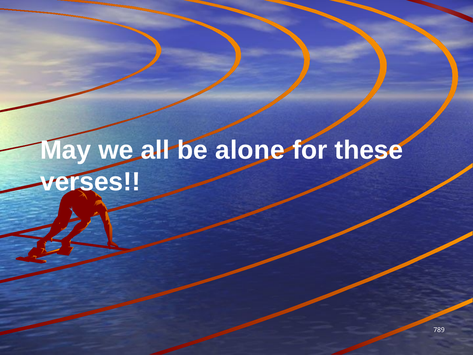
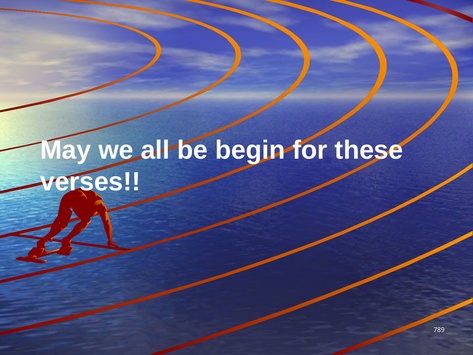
alone: alone -> begin (250, 150)
